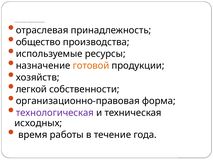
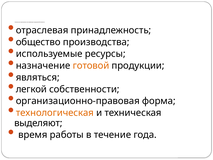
хозяйств: хозяйств -> являться (38, 77)
технологическая colour: purple -> orange (55, 113)
исходных: исходных -> выделяют (38, 123)
